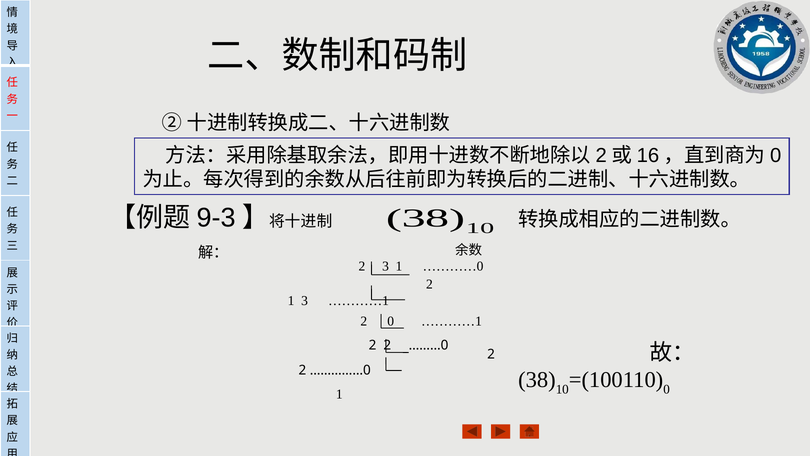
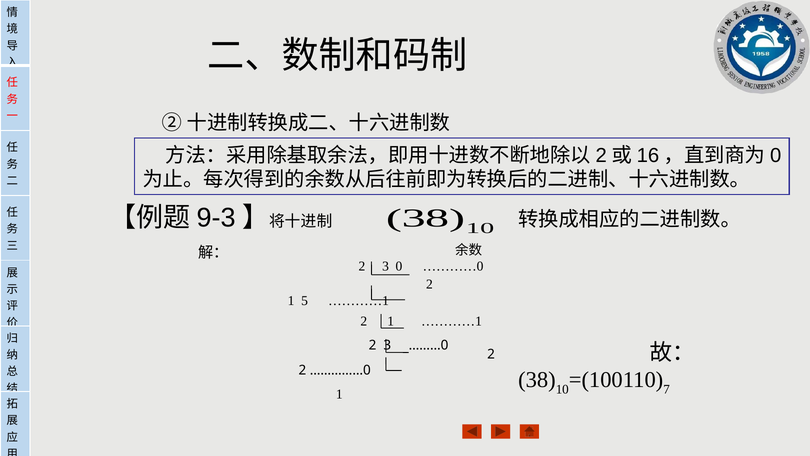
3 1: 1 -> 0 (399, 266)
1 3: 3 -> 5 (305, 300)
0: 0 -> 1 (391, 321)
2: 2 -> 3 (387, 345)
0: 0 -> 7 (667, 389)
